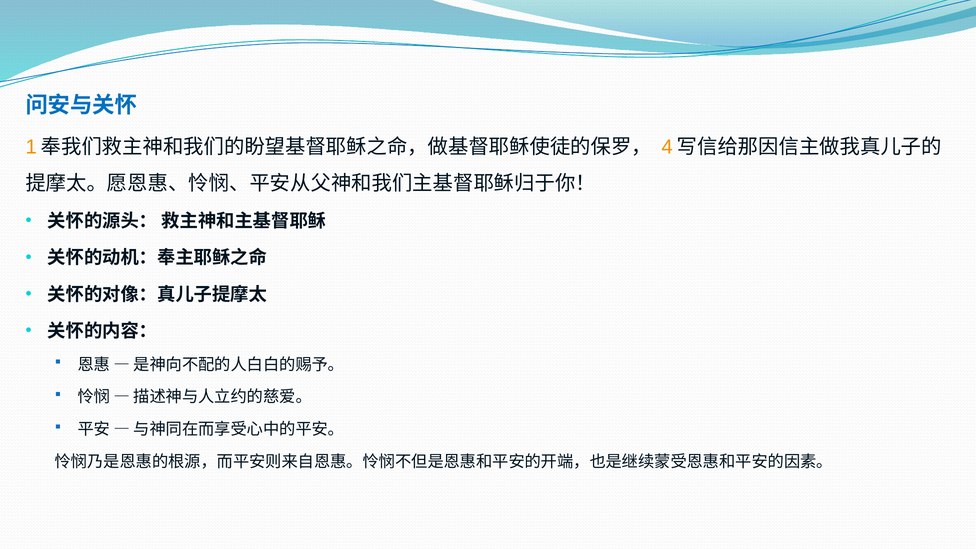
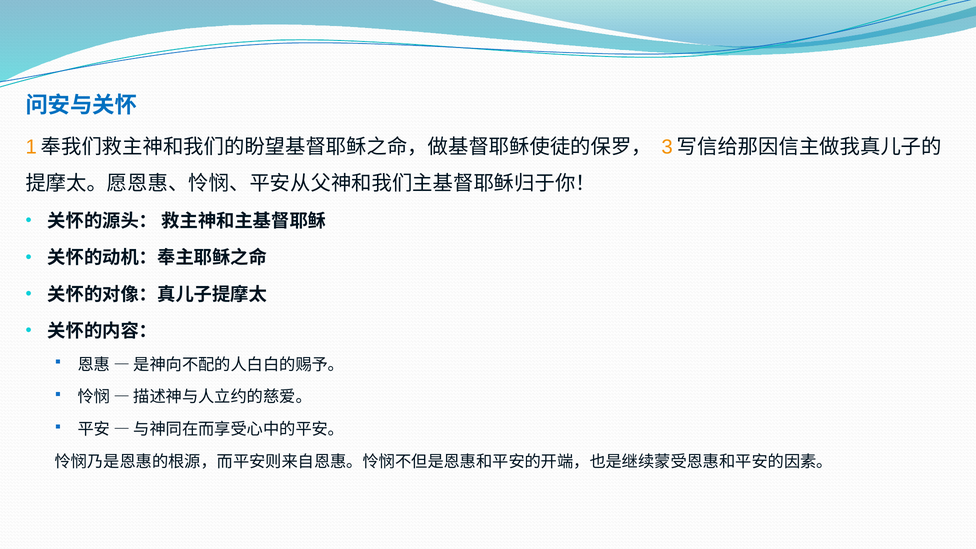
4: 4 -> 3 (667, 147)
